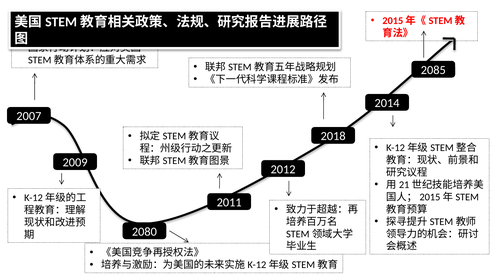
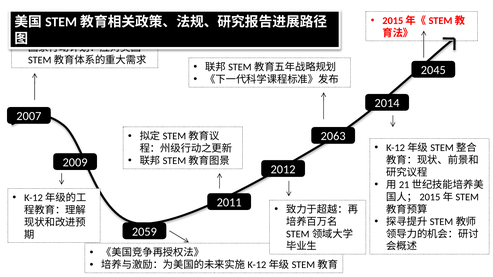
2085: 2085 -> 2045 (433, 70)
2018: 2018 -> 2063 (333, 136)
2080: 2080 -> 2059 (144, 232)
